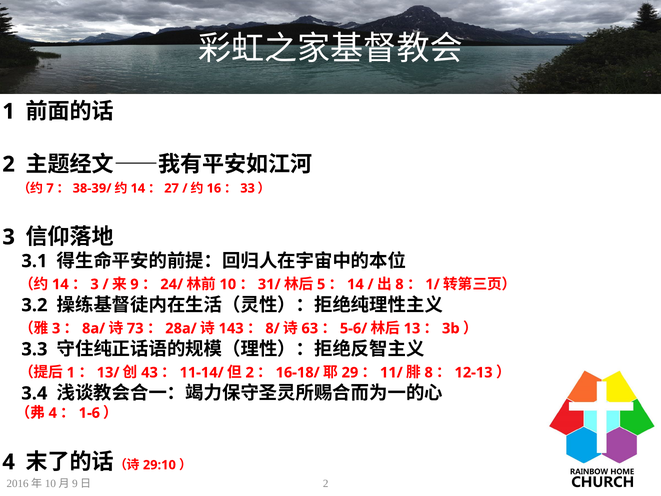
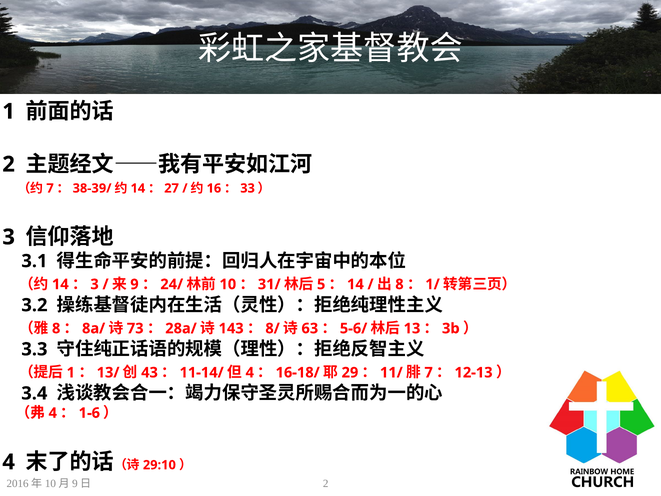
3: 3 -> 8 (56, 328)
2: 2 -> 4 (250, 372)
8: 8 -> 7 (429, 372)
